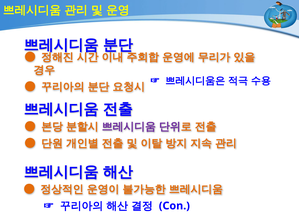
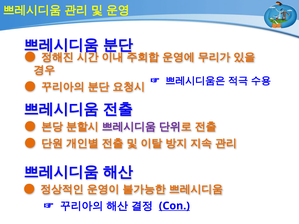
Con underline: none -> present (174, 206)
